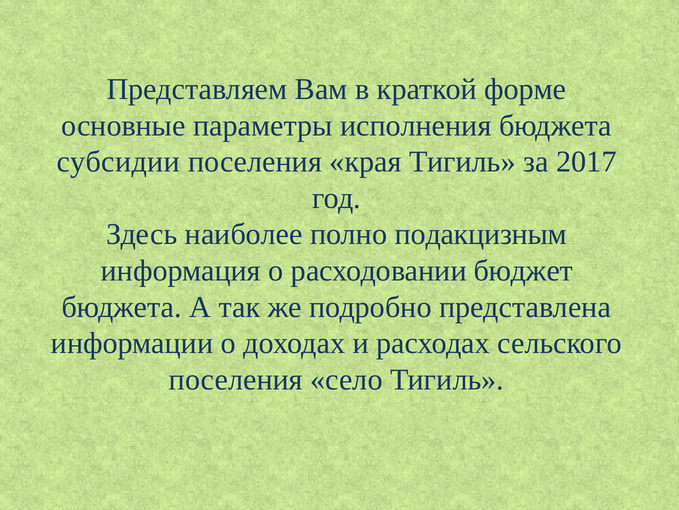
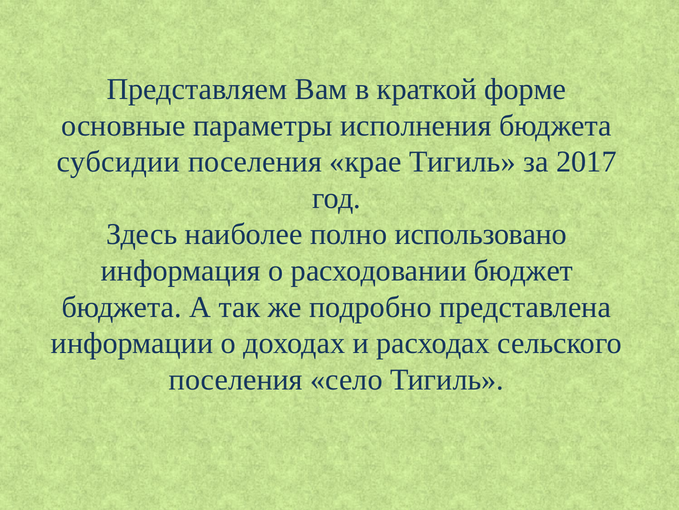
края: края -> крае (366, 162)
подакцизным: подакцизным -> использовано (481, 234)
